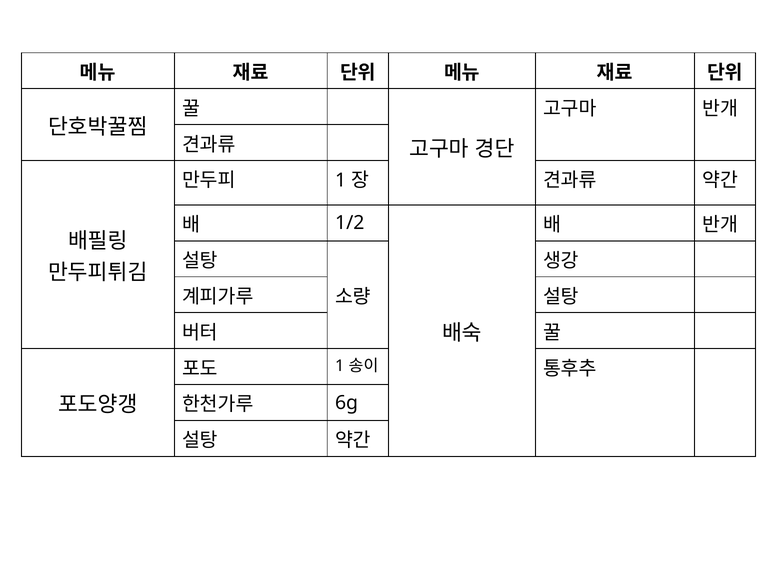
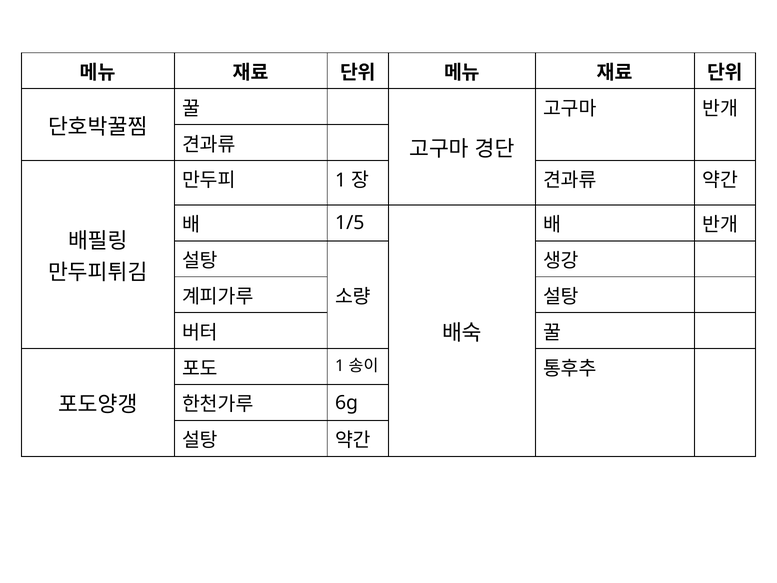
1/2: 1/2 -> 1/5 (350, 223)
